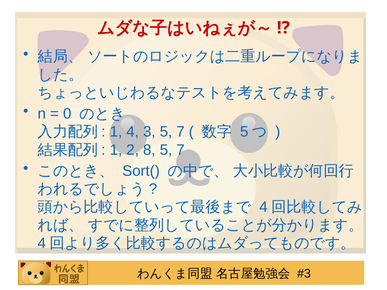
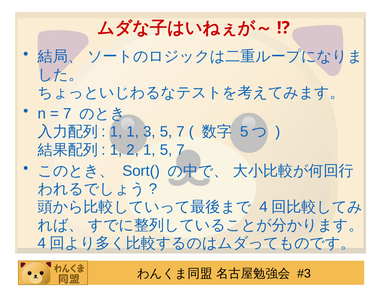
0: 0 -> 7 (67, 114)
1 4: 4 -> 1 (133, 132)
2 8: 8 -> 1 (149, 150)
